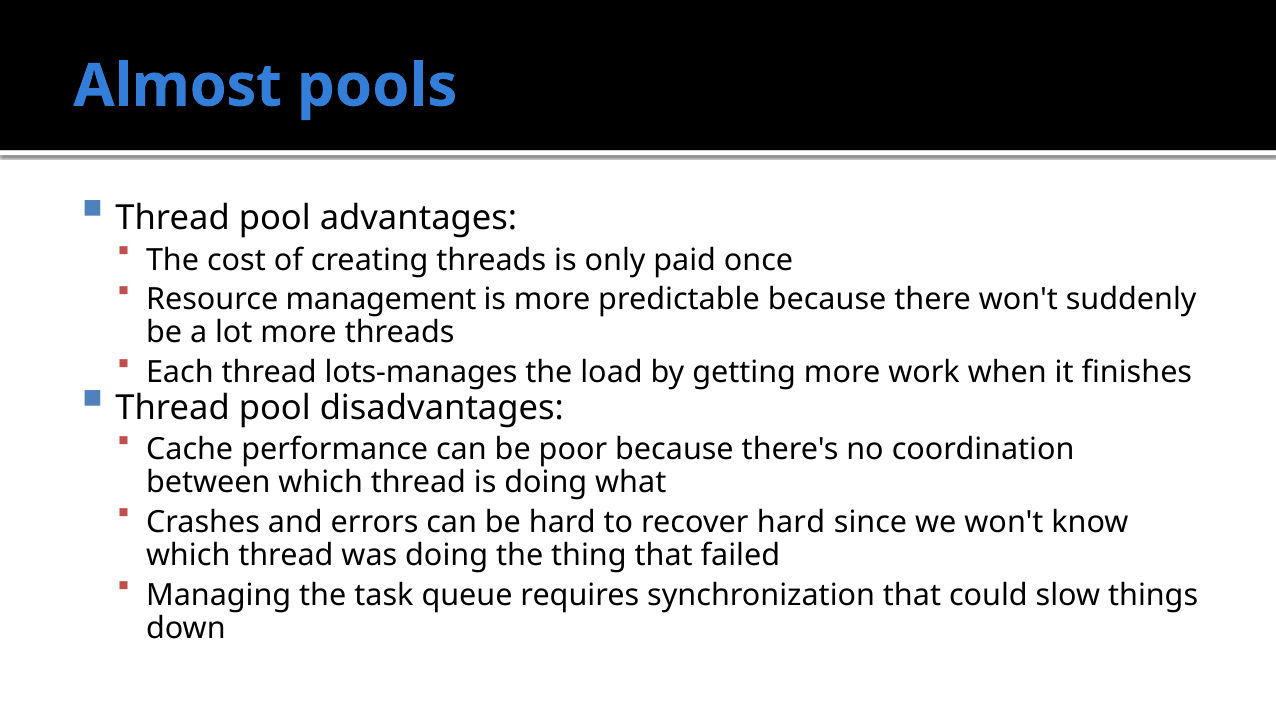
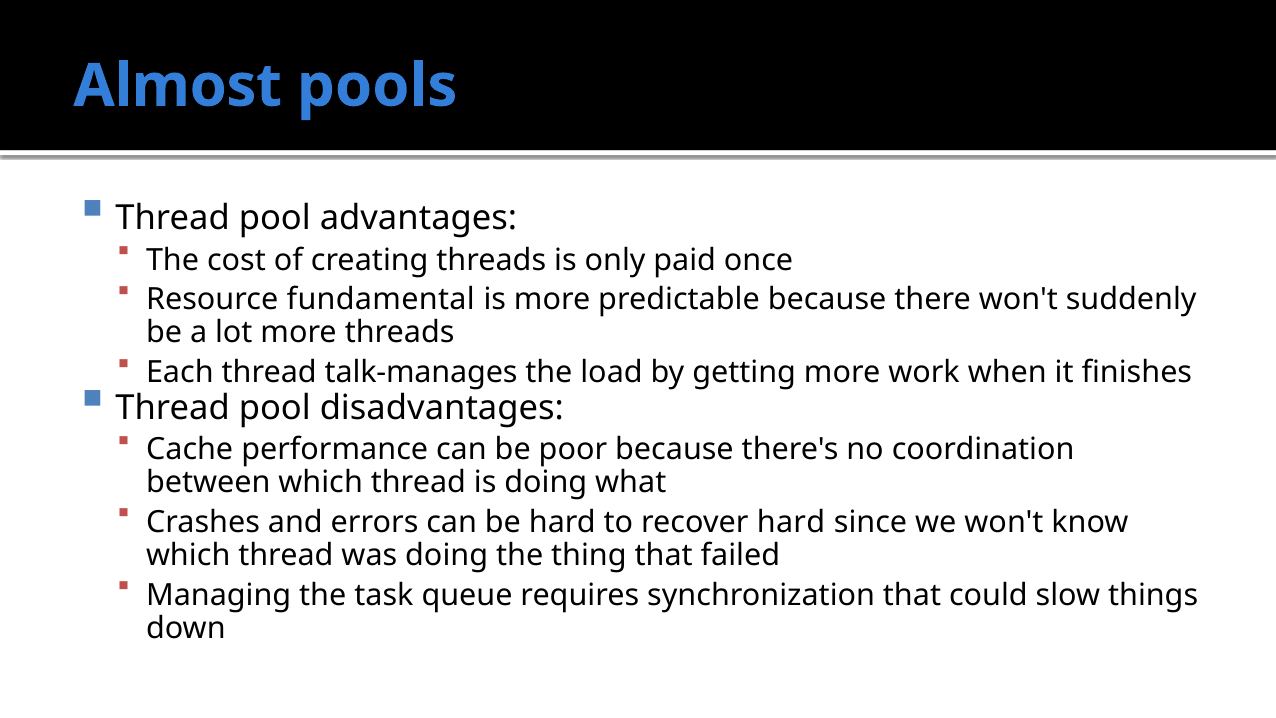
management: management -> fundamental (381, 300)
lots-manages: lots-manages -> talk-manages (421, 372)
